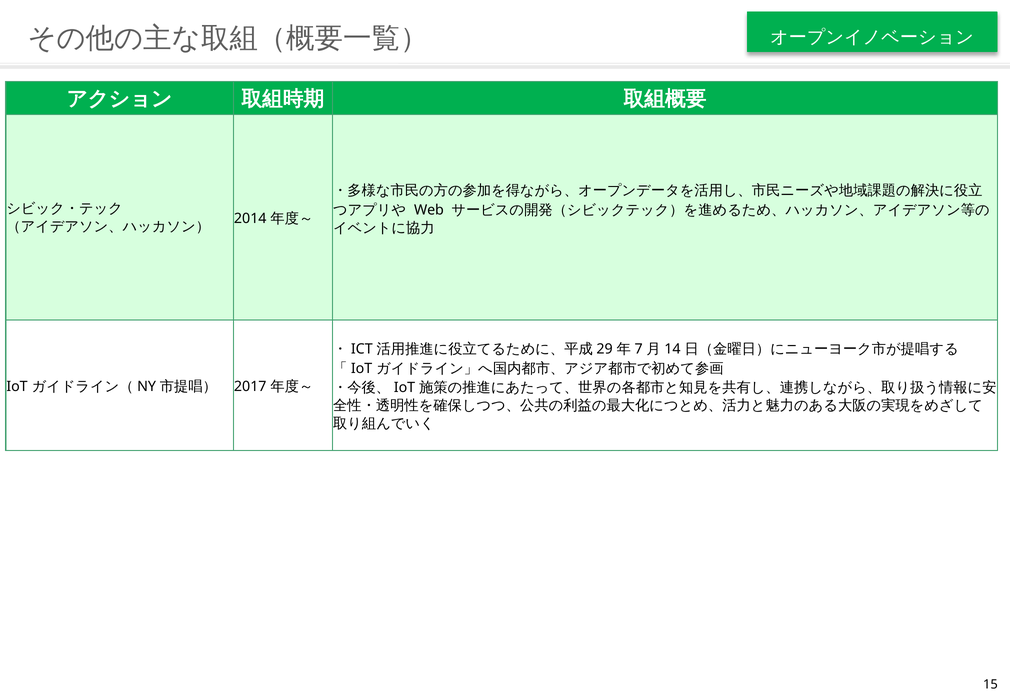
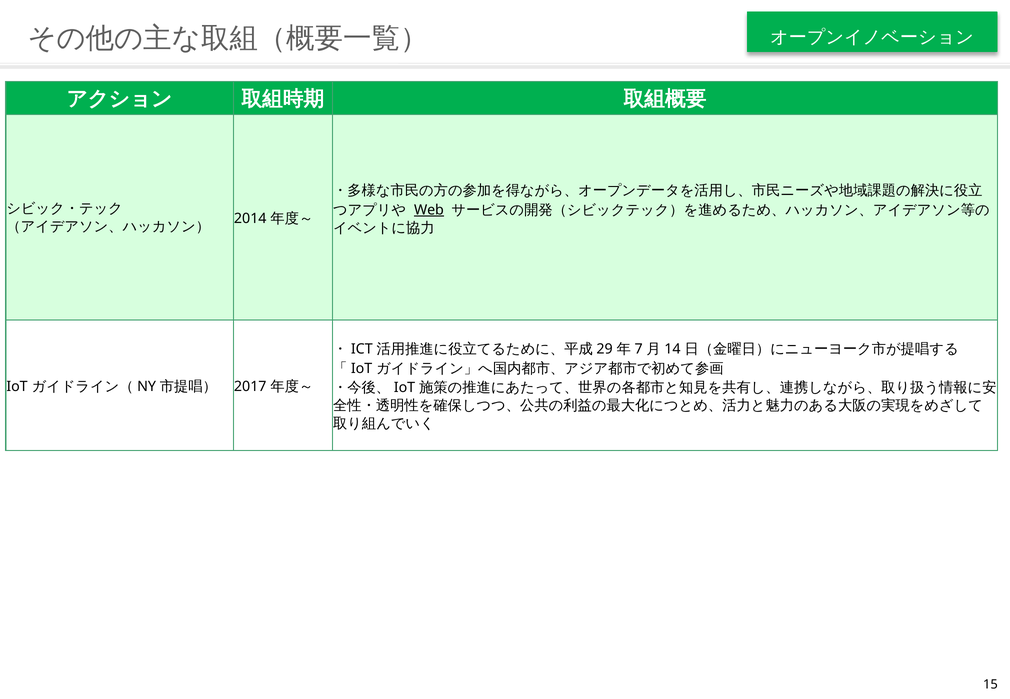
Web underline: none -> present (429, 210)
